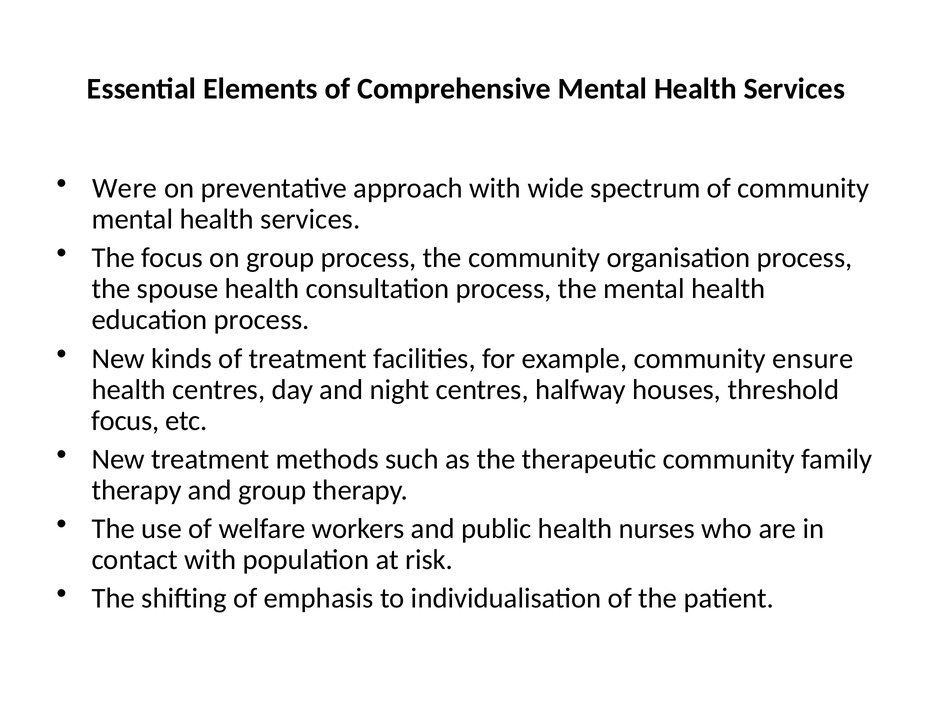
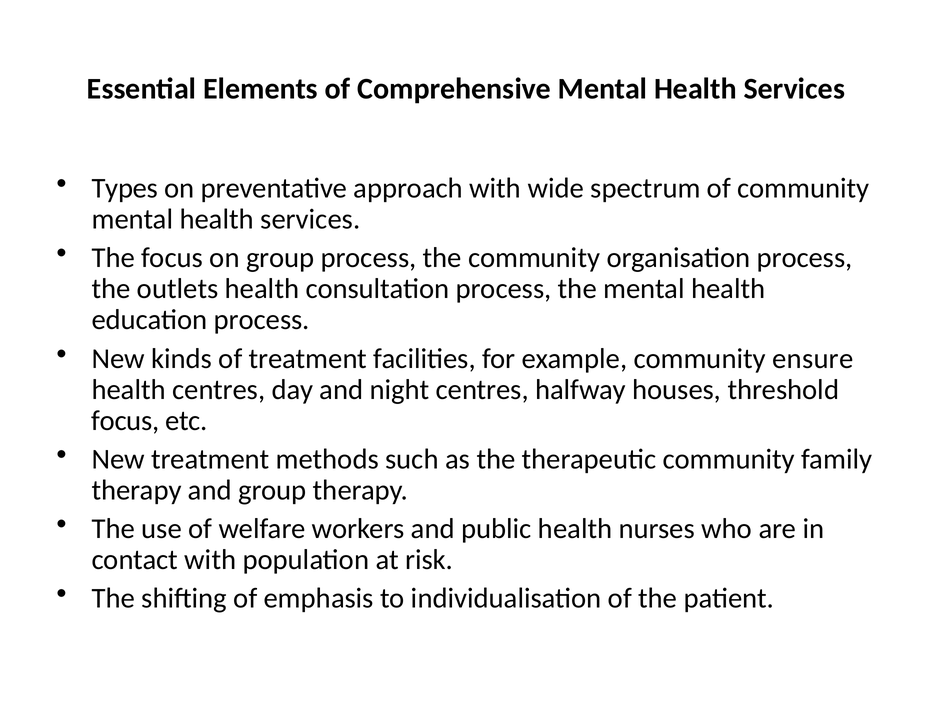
Were: Were -> Types (125, 188)
spouse: spouse -> outlets (178, 289)
